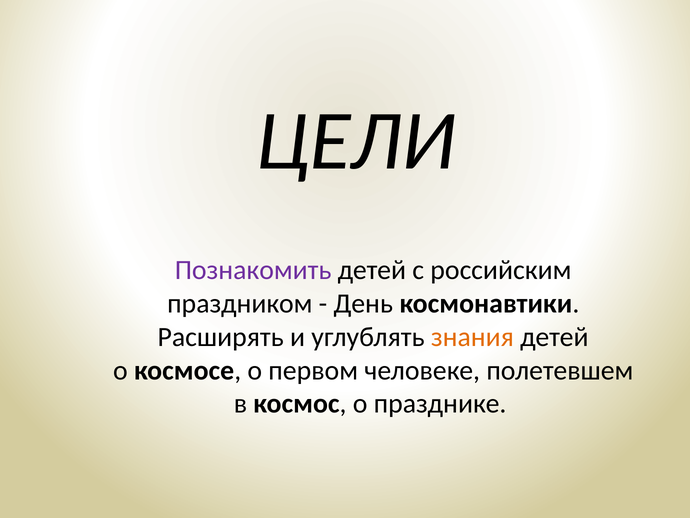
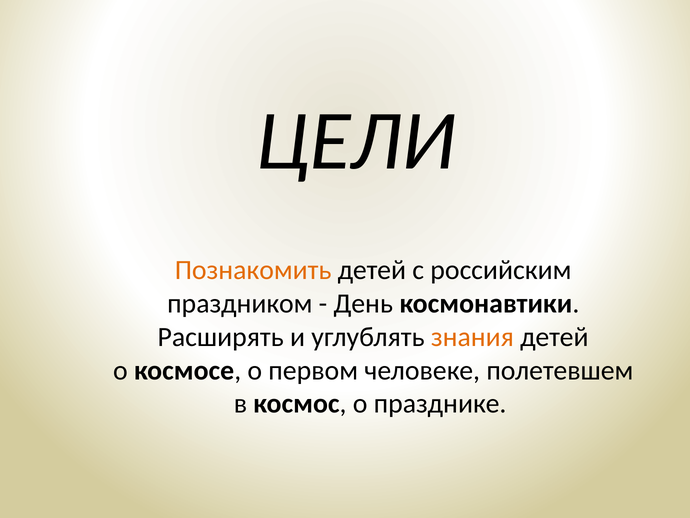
Познакомить colour: purple -> orange (253, 270)
